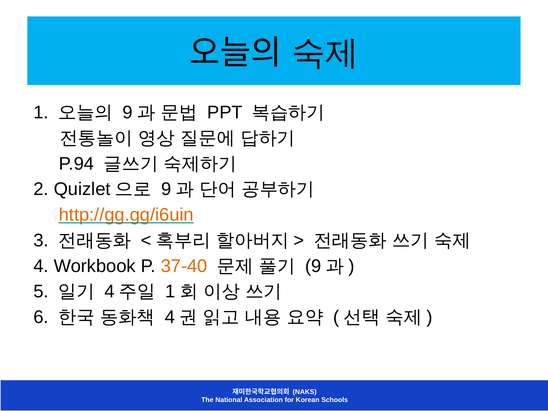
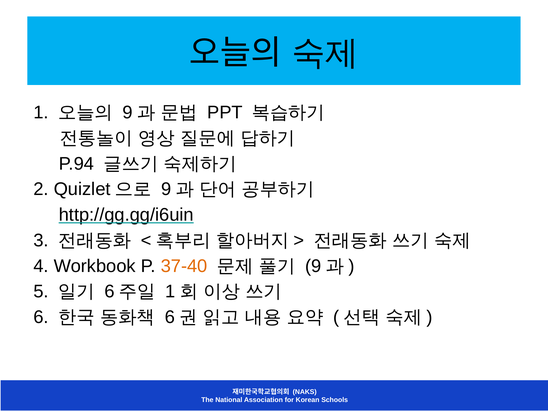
http://gg.gg/i6uin colour: orange -> black (126, 215)
4: 4 -> 6 (110, 292)
4: 4 -> 6 (170, 317)
